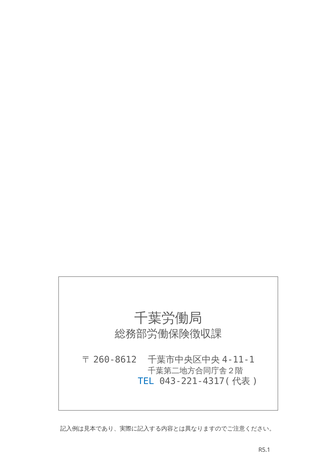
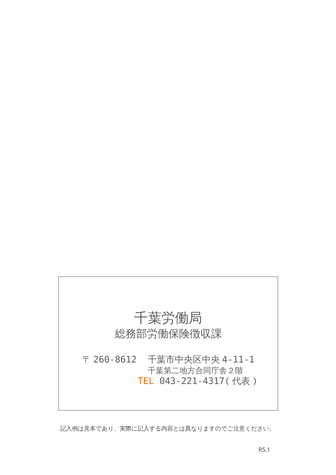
TEL colour: blue -> orange (146, 381)
